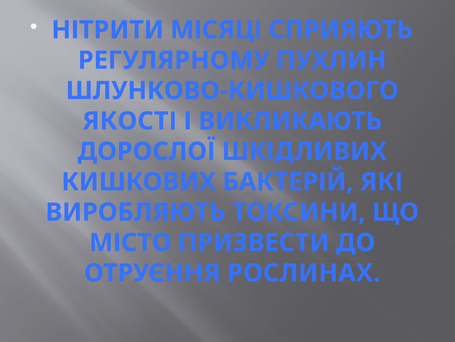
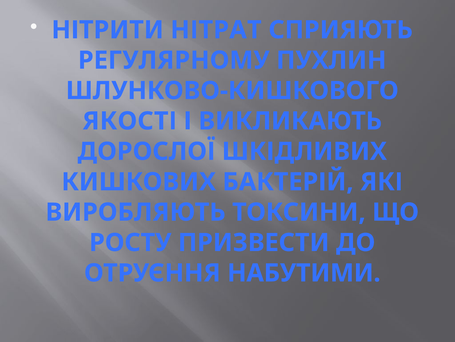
МІСЯЦІ: МІСЯЦІ -> НІТРАТ (216, 30)
МІСТО: МІСТО -> РОСТУ (130, 242)
РОСЛИНАХ: РОСЛИНАХ -> НАБУТИМИ (304, 272)
